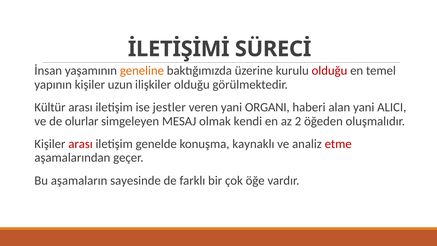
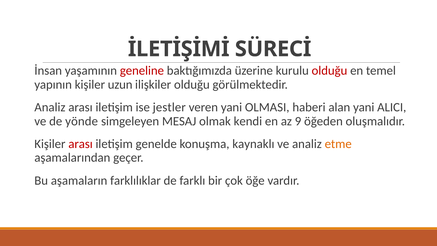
geneline colour: orange -> red (142, 71)
Kültür: Kültür -> Analiz (50, 107)
ORGANI: ORGANI -> OLMASI (267, 107)
olurlar: olurlar -> yönde (82, 121)
2: 2 -> 9 (298, 121)
etme colour: red -> orange (338, 144)
sayesinde: sayesinde -> farklılıklar (136, 180)
